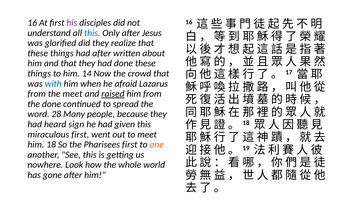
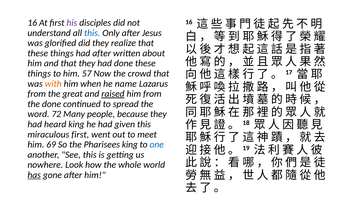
14: 14 -> 57 (87, 74)
with colour: blue -> orange (53, 84)
afraid: afraid -> name (126, 84)
the meet: meet -> great (73, 94)
28: 28 -> 72 (56, 114)
heard sign: sign -> king (76, 124)
18: 18 -> 69 (51, 145)
Pharisees first: first -> king (130, 145)
one colour: orange -> blue (157, 145)
has underline: none -> present (34, 175)
